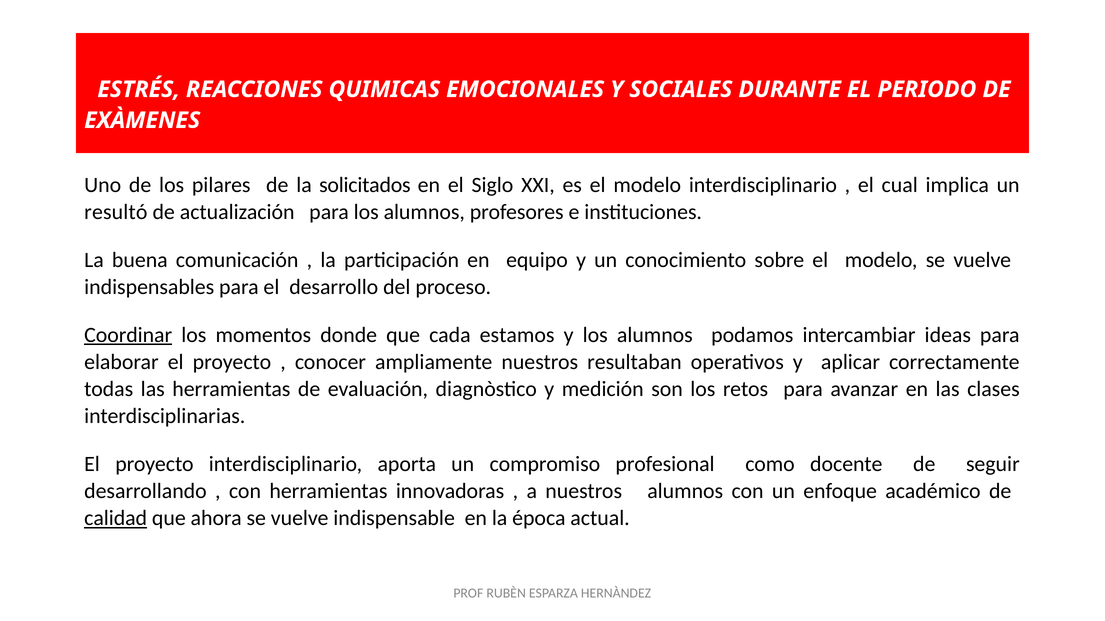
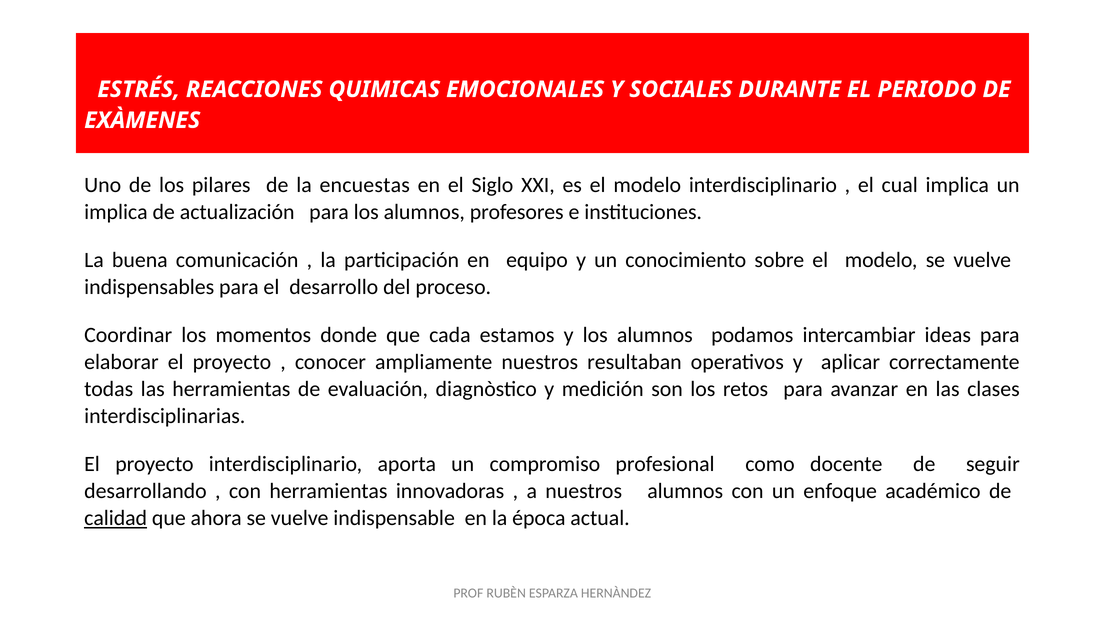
solicitados: solicitados -> encuestas (365, 185)
resultó: resultó -> implica (116, 212)
Coordinar underline: present -> none (128, 335)
